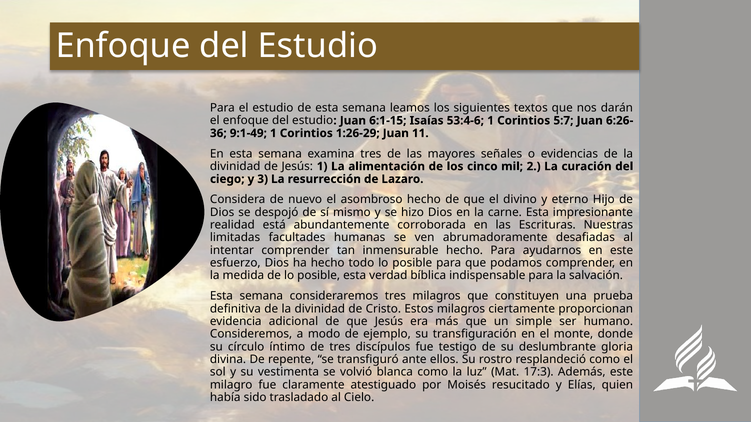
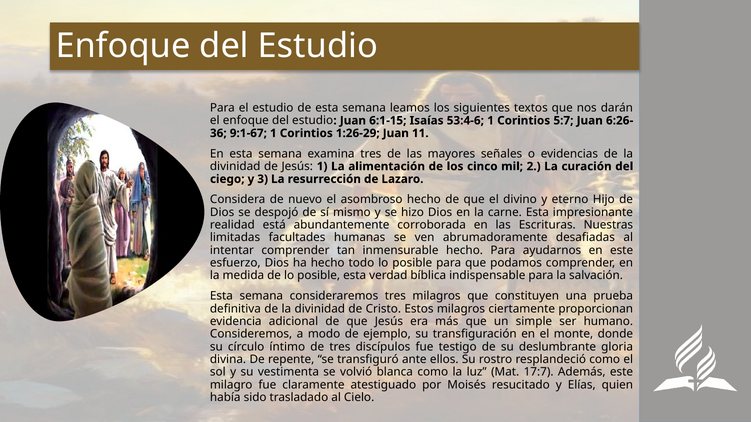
9:1-49: 9:1-49 -> 9:1-67 (248, 133)
17:3: 17:3 -> 17:7 (539, 372)
